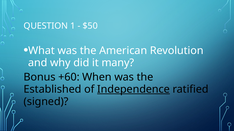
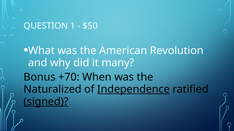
+60: +60 -> +70 (69, 77)
Established: Established -> Naturalized (53, 90)
signed underline: none -> present (46, 102)
